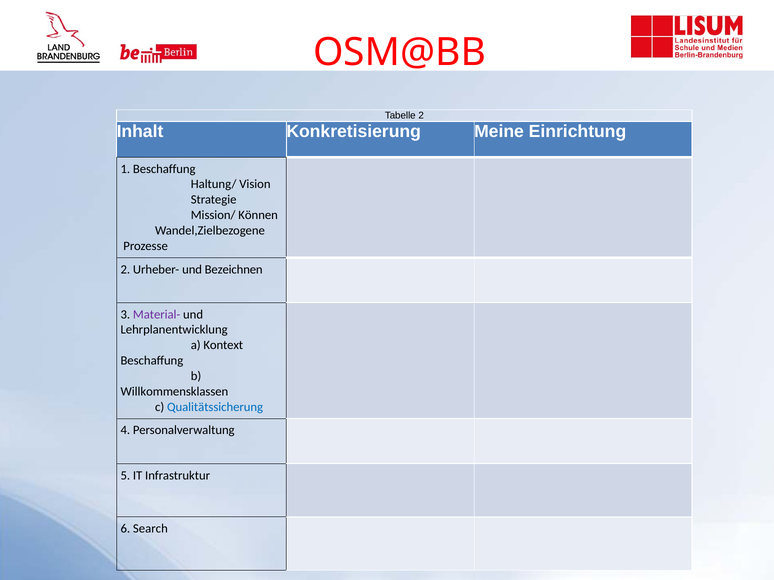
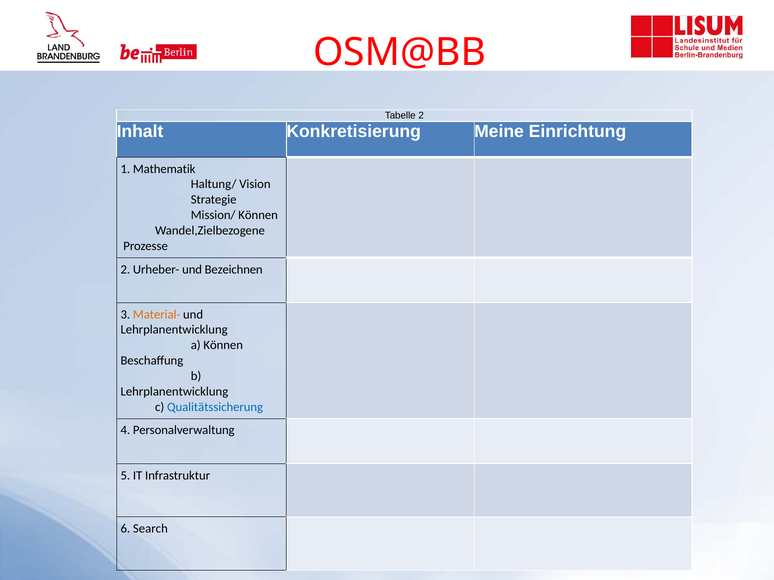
1 Beschaffung: Beschaffung -> Mathematik (164, 169)
Material- colour: purple -> orange (157, 315)
a Kontext: Kontext -> Können (223, 346)
Willkommensklassen: Willkommensklassen -> Lehrplanentwicklung (174, 392)
